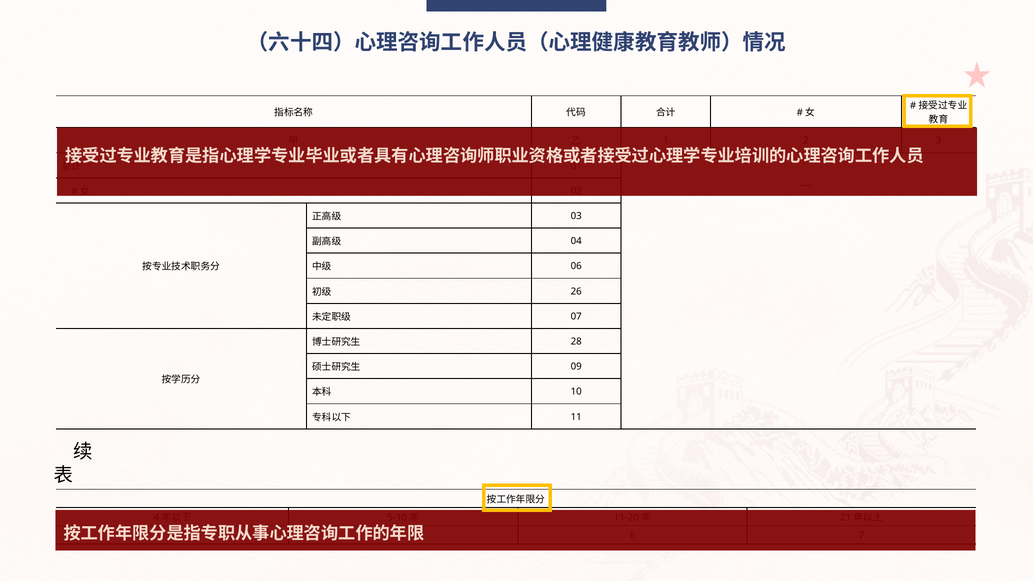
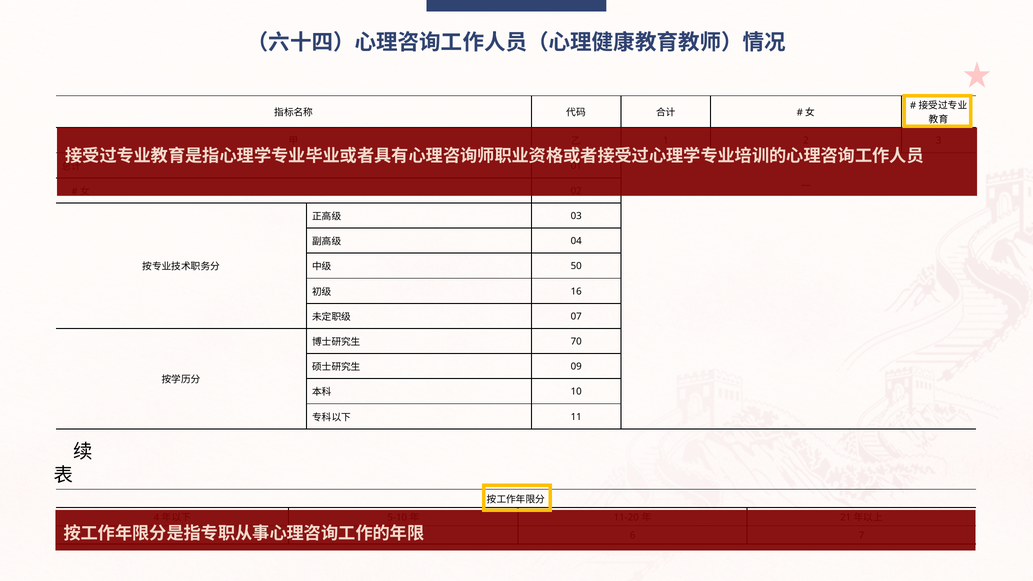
06: 06 -> 50 (576, 266)
26: 26 -> 16 (576, 291)
28: 28 -> 70 (576, 342)
